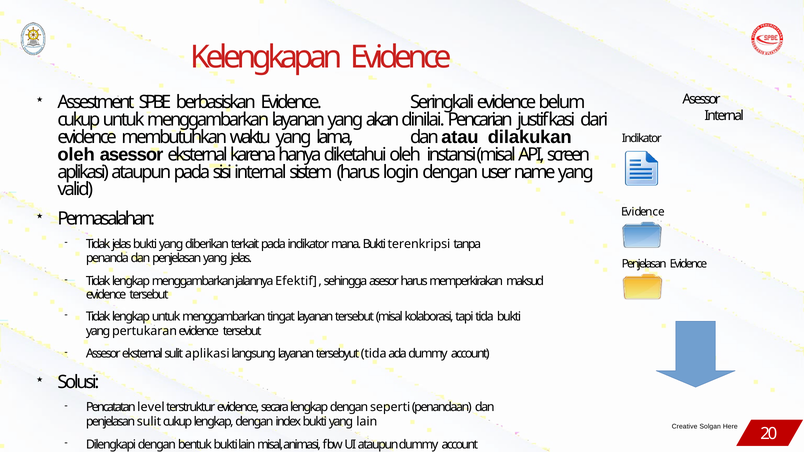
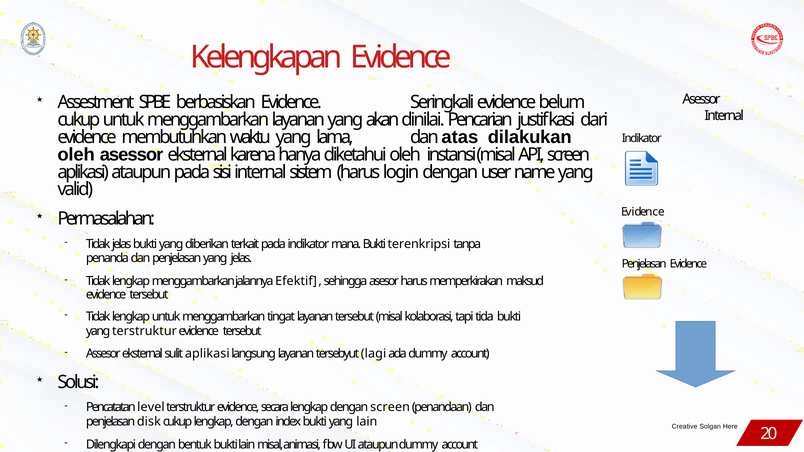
atau: atau -> atas (460, 137)
yang pertukaran: pertukaran -> terstruktur (144, 331)
tersebyut tida: tida -> lagi (374, 354)
dengan seperti: seperti -> screen (390, 408)
penjelasan sulit: sulit -> disk (149, 422)
